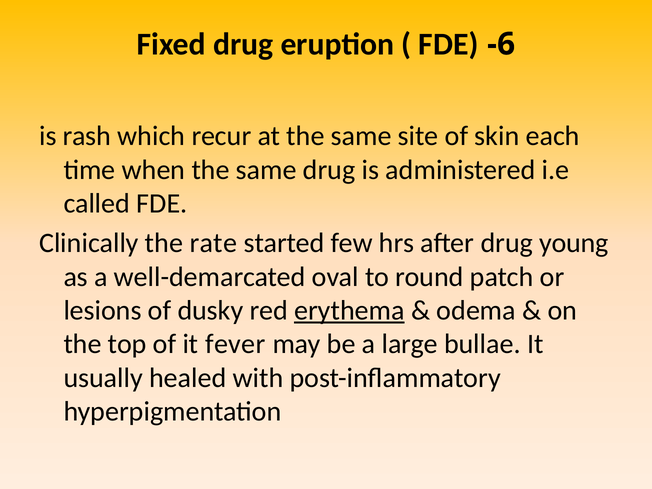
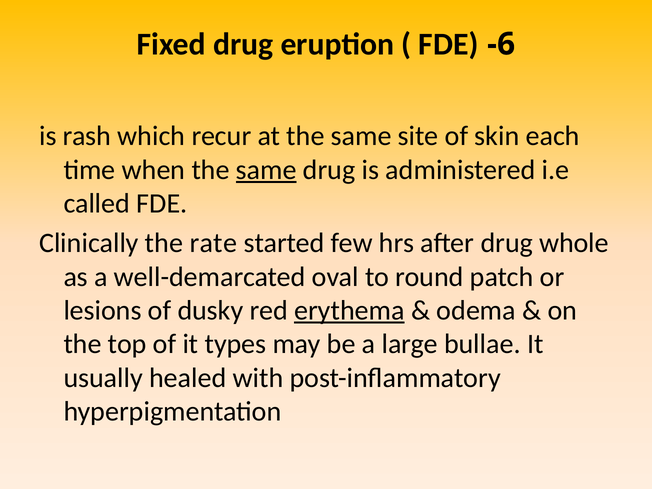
same underline: none -> present (266, 170)
young: young -> whole (574, 243)
fever: fever -> types (235, 344)
